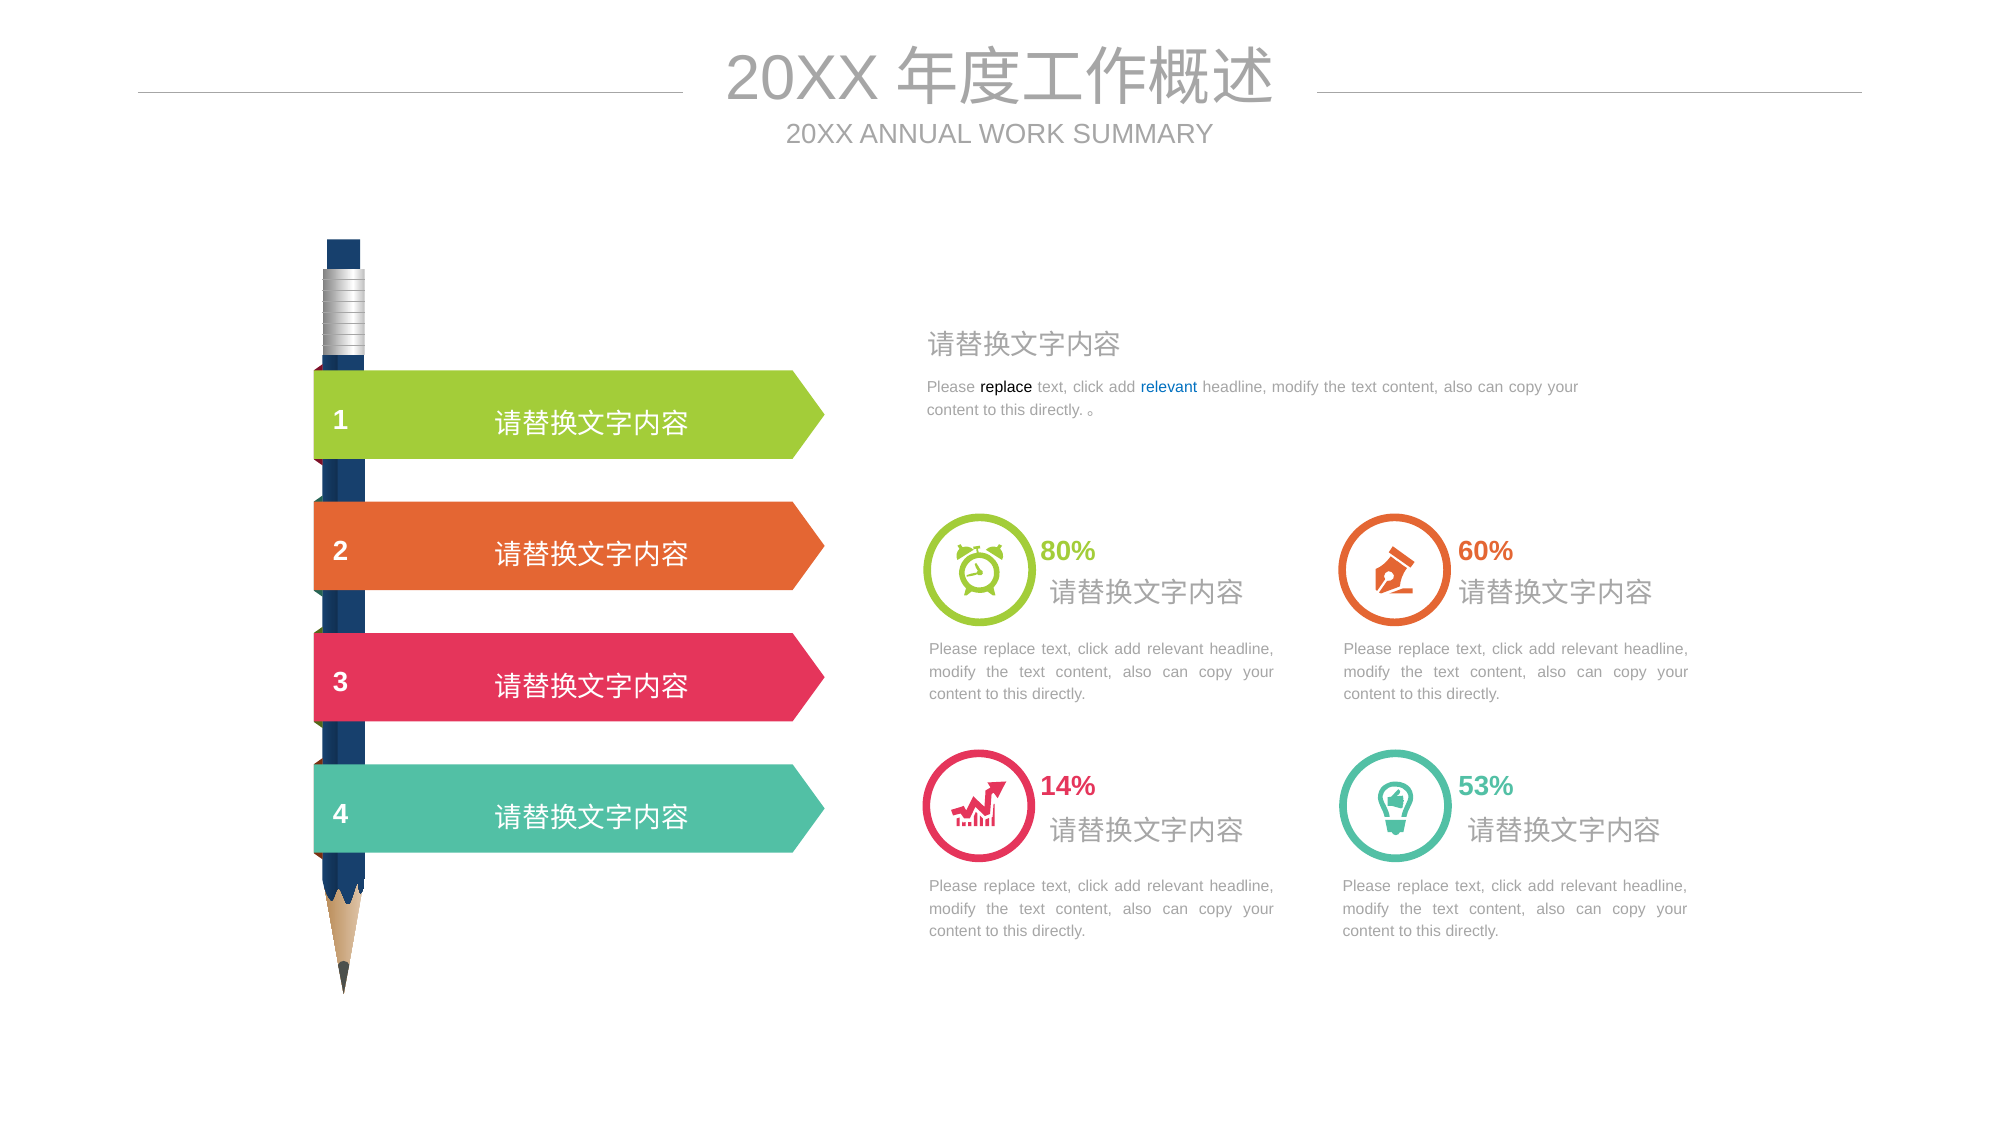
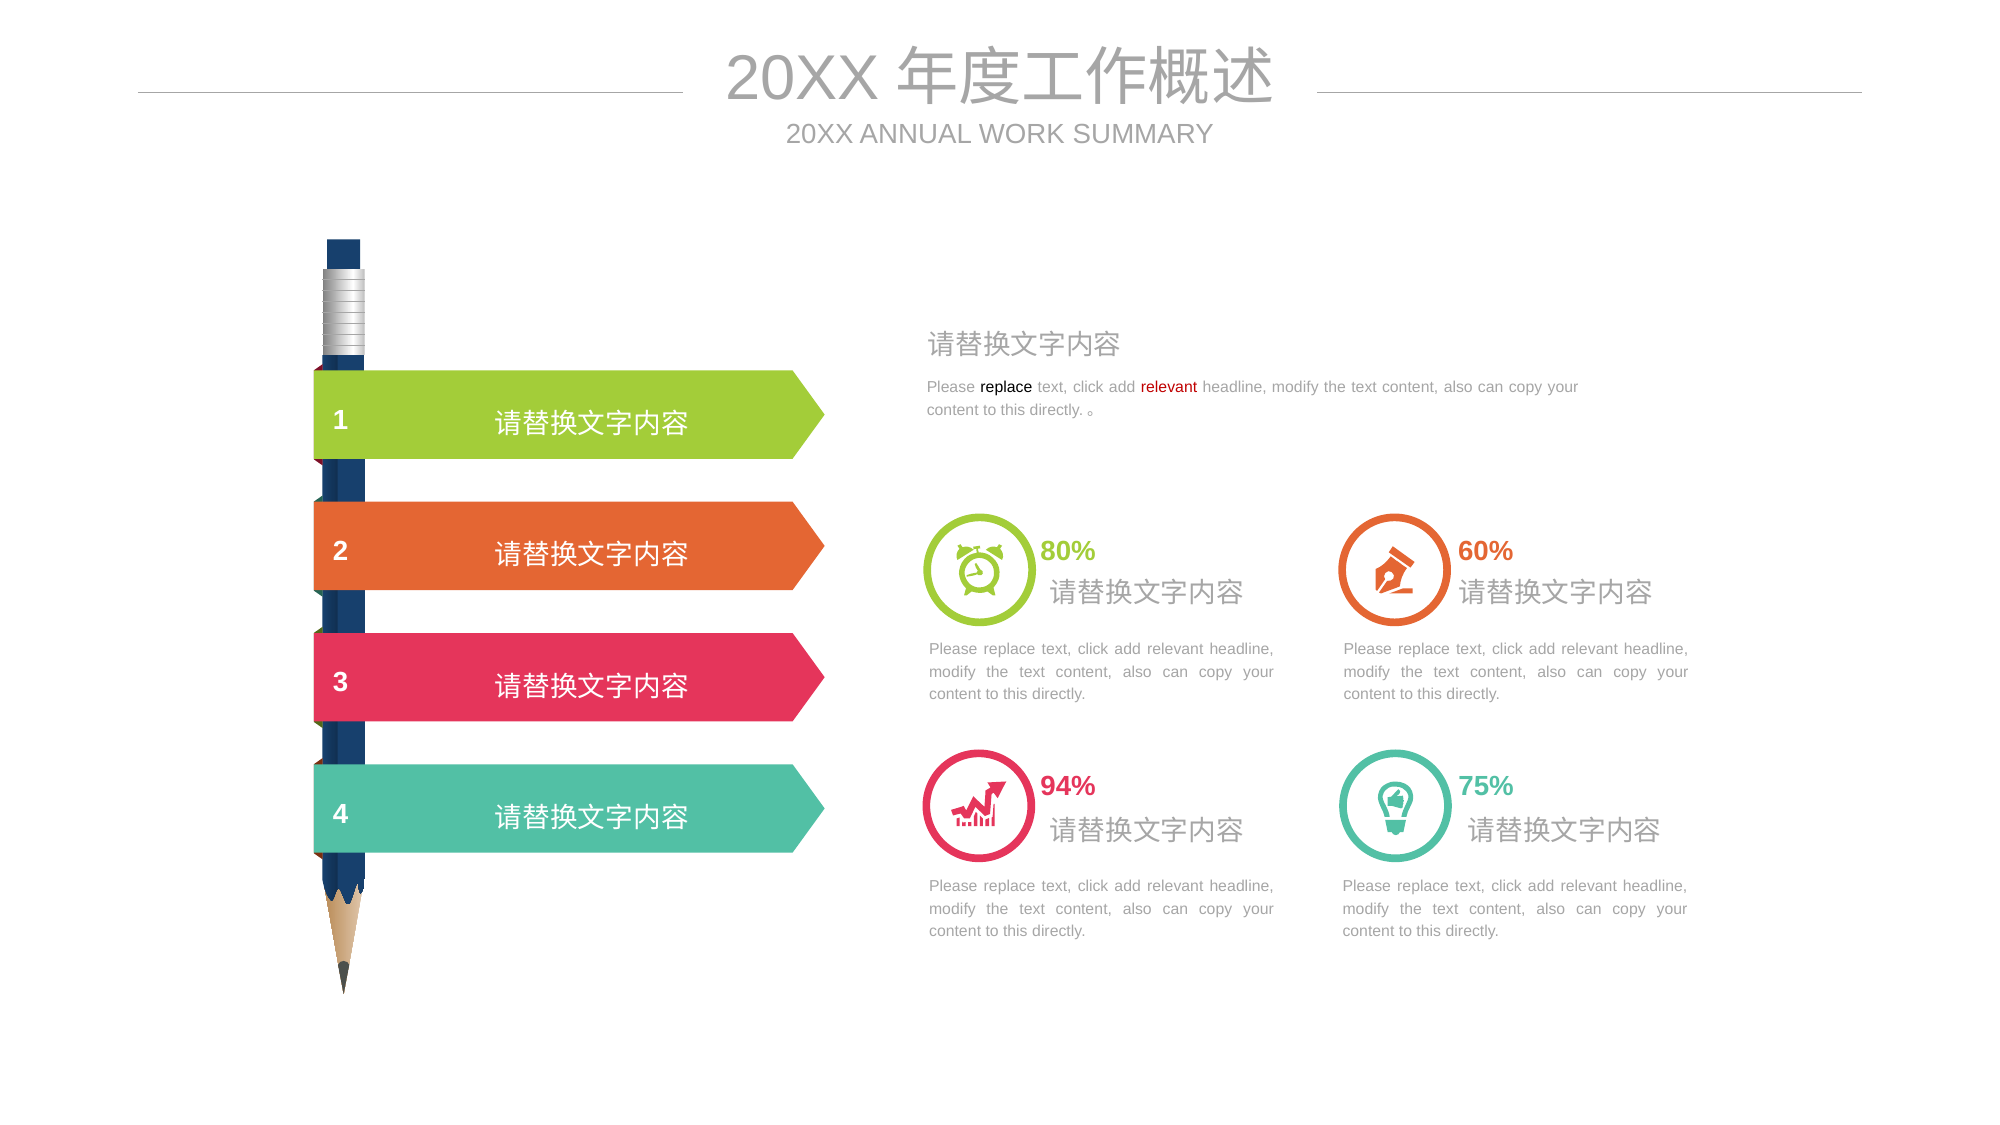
relevant colour: blue -> red (1169, 387)
14%: 14% -> 94% (1068, 786)
53%: 53% -> 75% (1486, 786)
